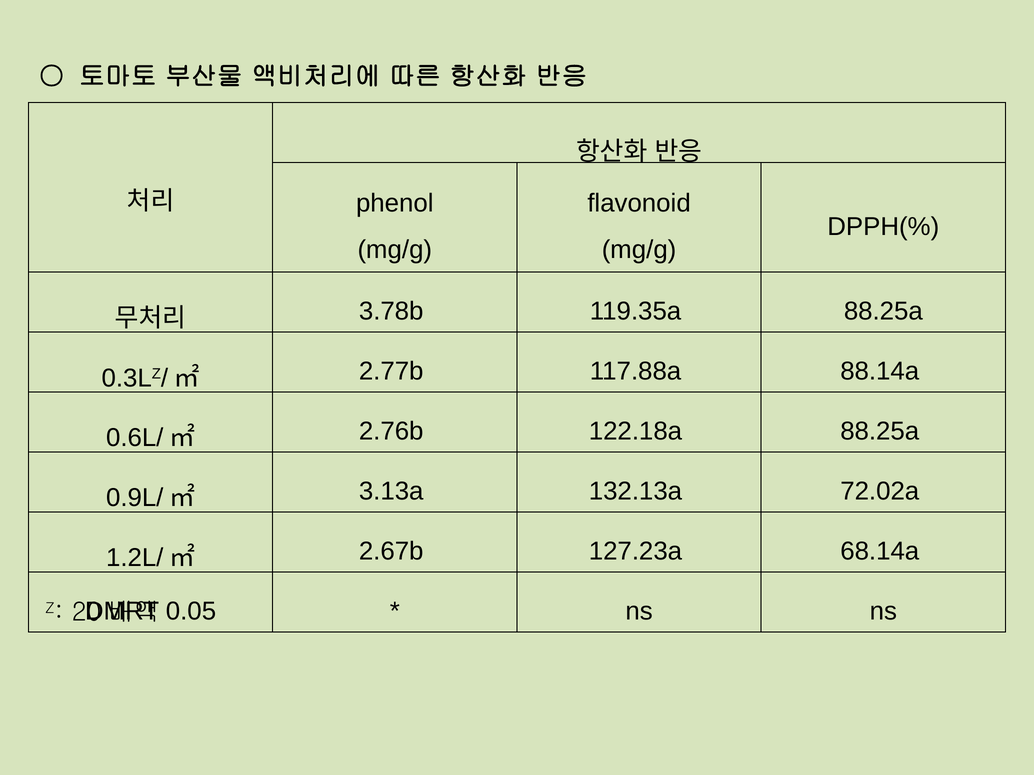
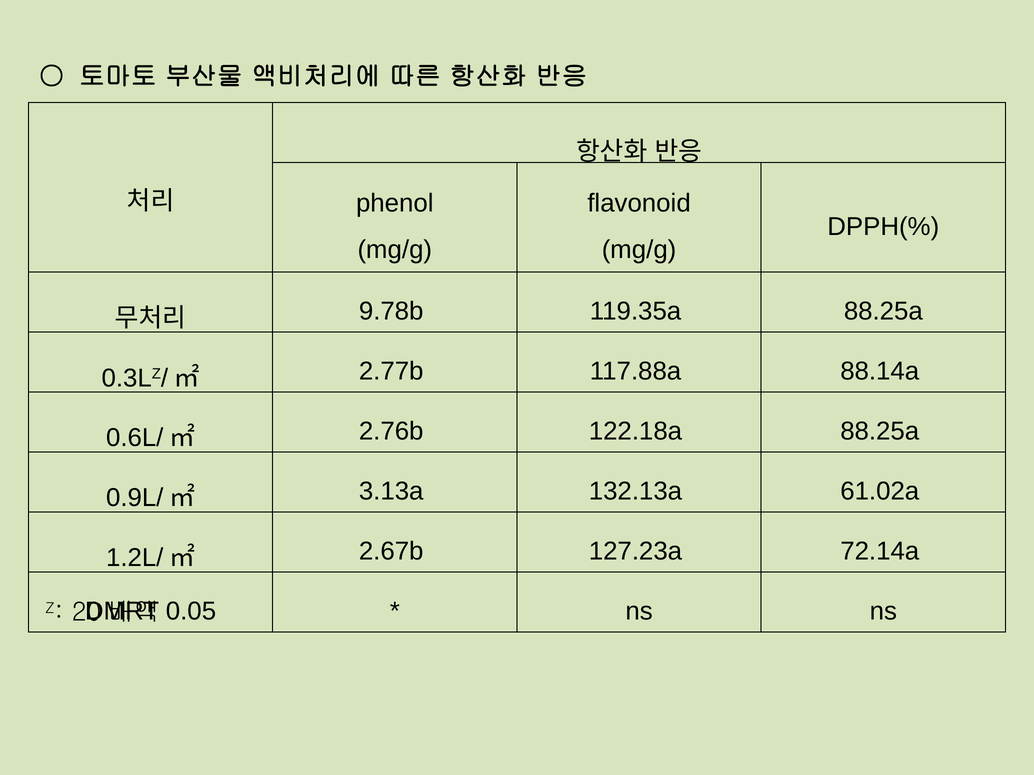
3.78b: 3.78b -> 9.78b (391, 311)
72.02a: 72.02a -> 61.02a (880, 491)
68.14a: 68.14a -> 72.14a (880, 551)
